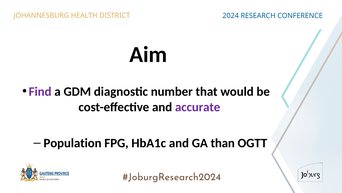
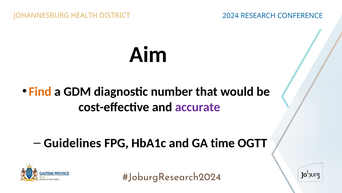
Find colour: purple -> orange (40, 91)
Population: Population -> Guidelines (72, 143)
than: than -> time (223, 143)
